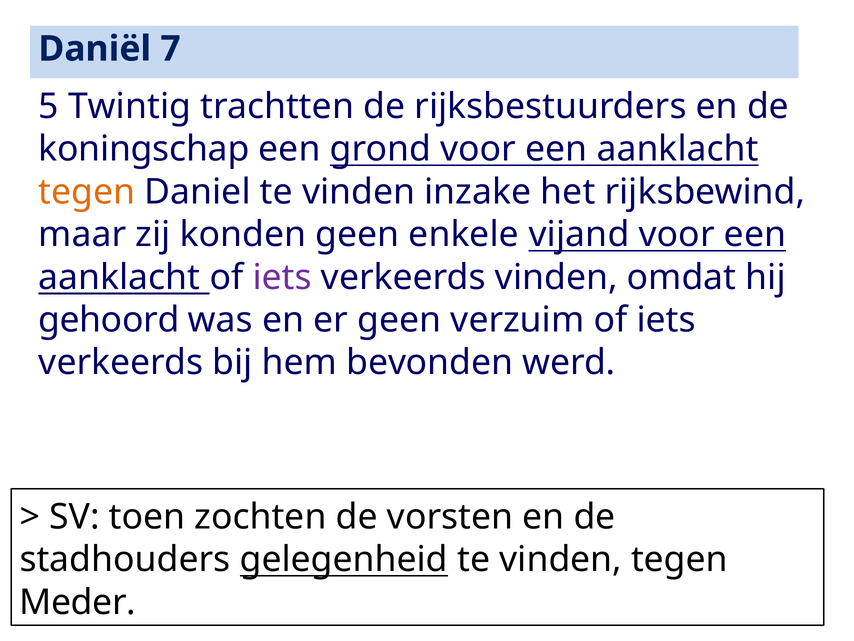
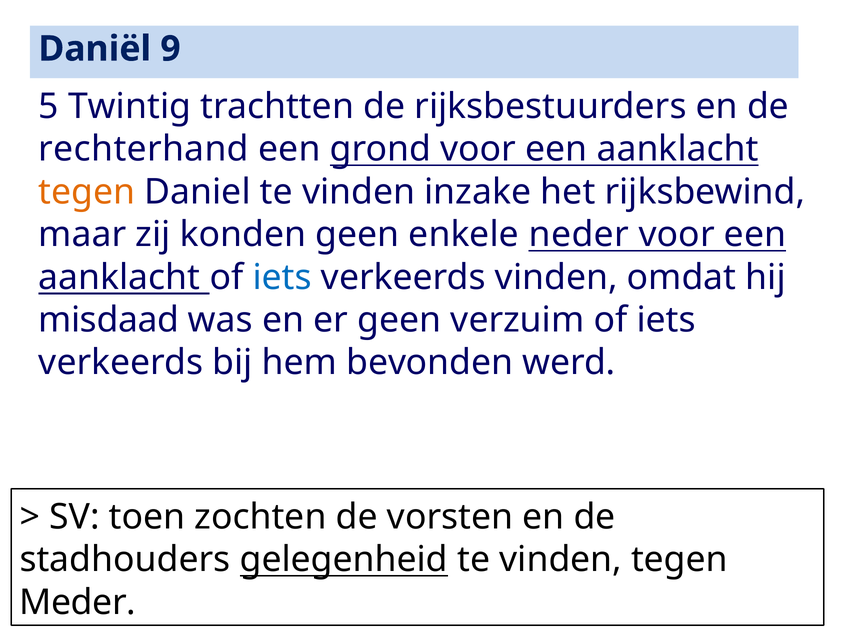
7: 7 -> 9 (170, 49)
koningschap: koningschap -> rechterhand (144, 149)
vijand: vijand -> neder (579, 234)
iets colour: purple -> blue (282, 277)
gehoord: gehoord -> misdaad (109, 320)
